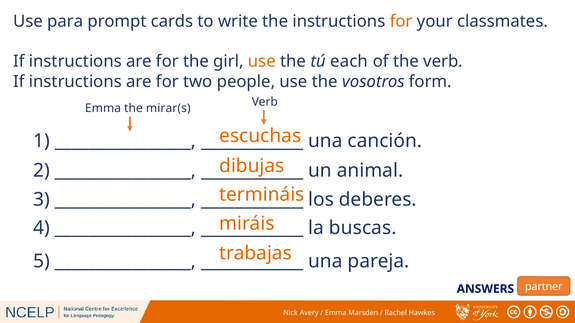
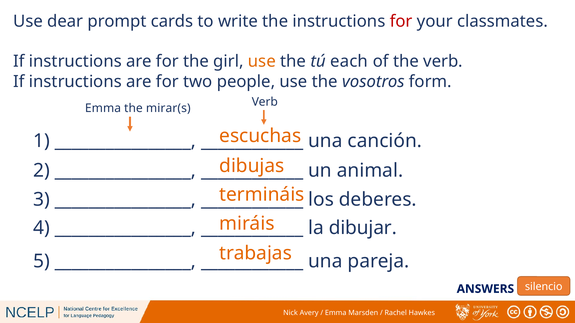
para: para -> dear (65, 21)
for colour: orange -> red (401, 21)
buscas: buscas -> dibujar (363, 228)
partner: partner -> silencio (544, 287)
